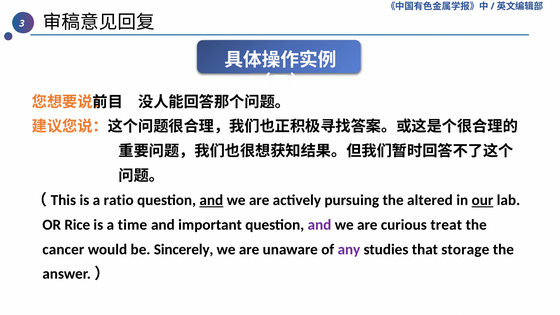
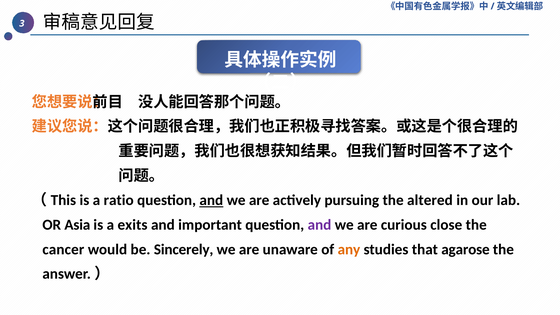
our underline: present -> none (482, 200)
Rice: Rice -> Asia (77, 225)
time: time -> exits (133, 225)
treat: treat -> close (446, 225)
any colour: purple -> orange (349, 249)
storage: storage -> agarose (465, 249)
